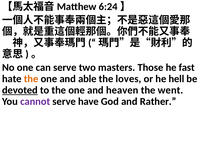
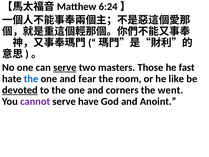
serve underline: none -> present (65, 67)
the colour: orange -> blue (31, 79)
able: able -> fear (87, 79)
loves: loves -> room (129, 79)
hell: hell -> like (176, 79)
heaven: heaven -> corners (122, 90)
Rather: Rather -> Anoint (158, 101)
